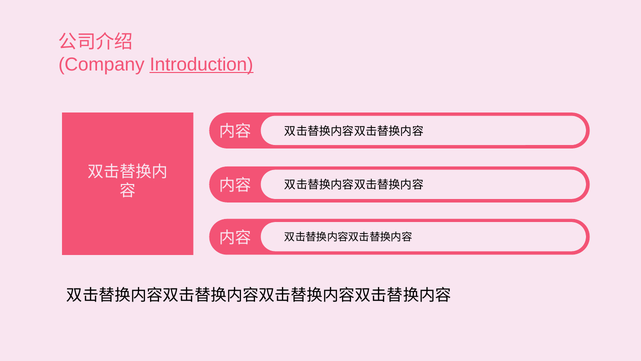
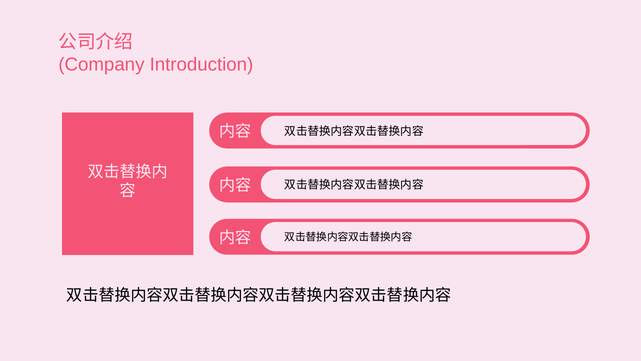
Introduction underline: present -> none (201, 64)
